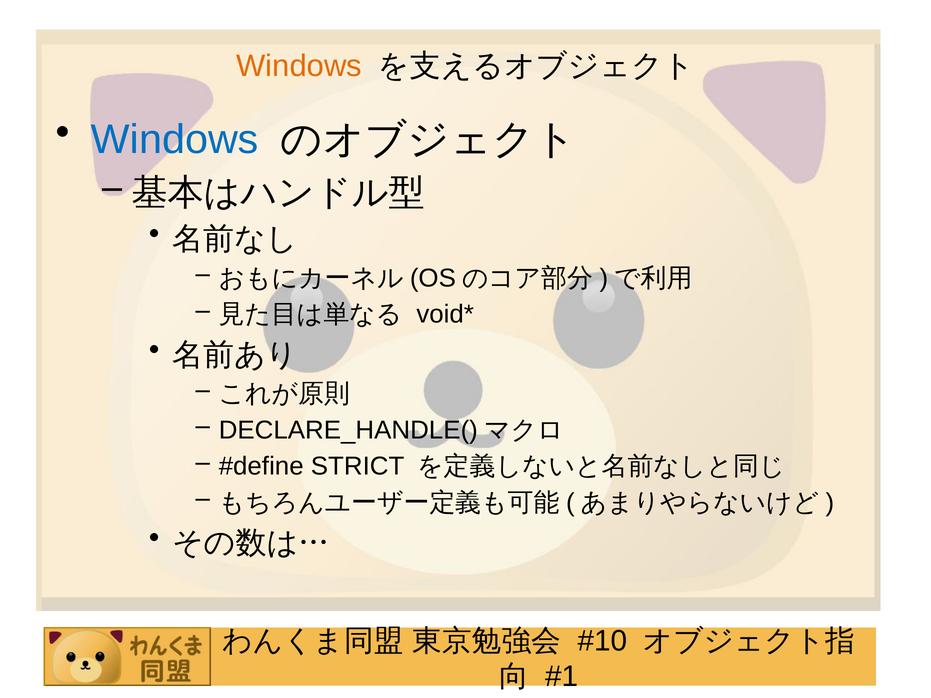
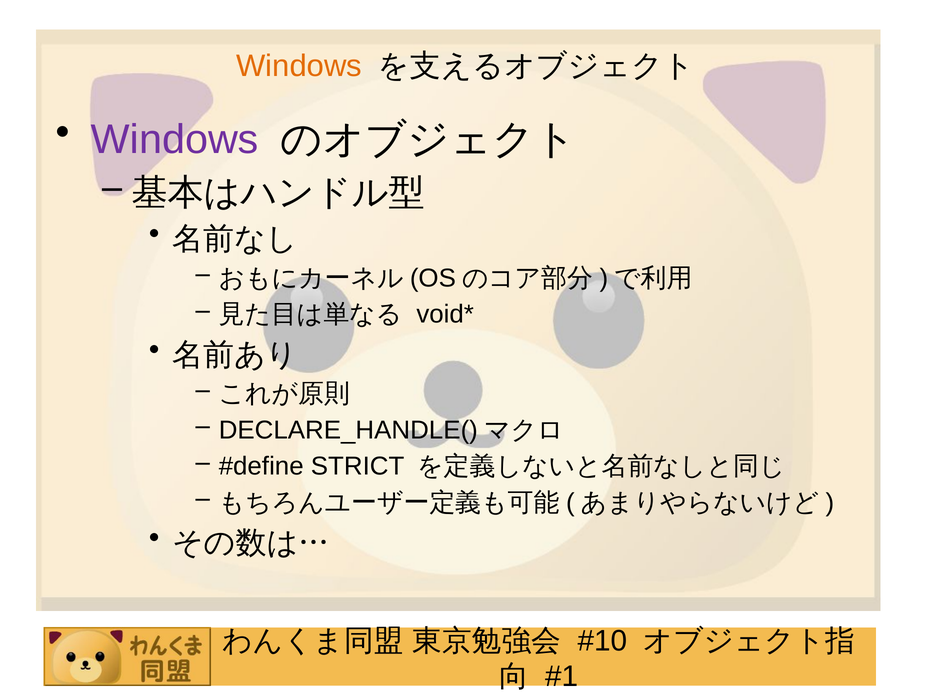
Windows colour: blue -> purple (175, 140)
